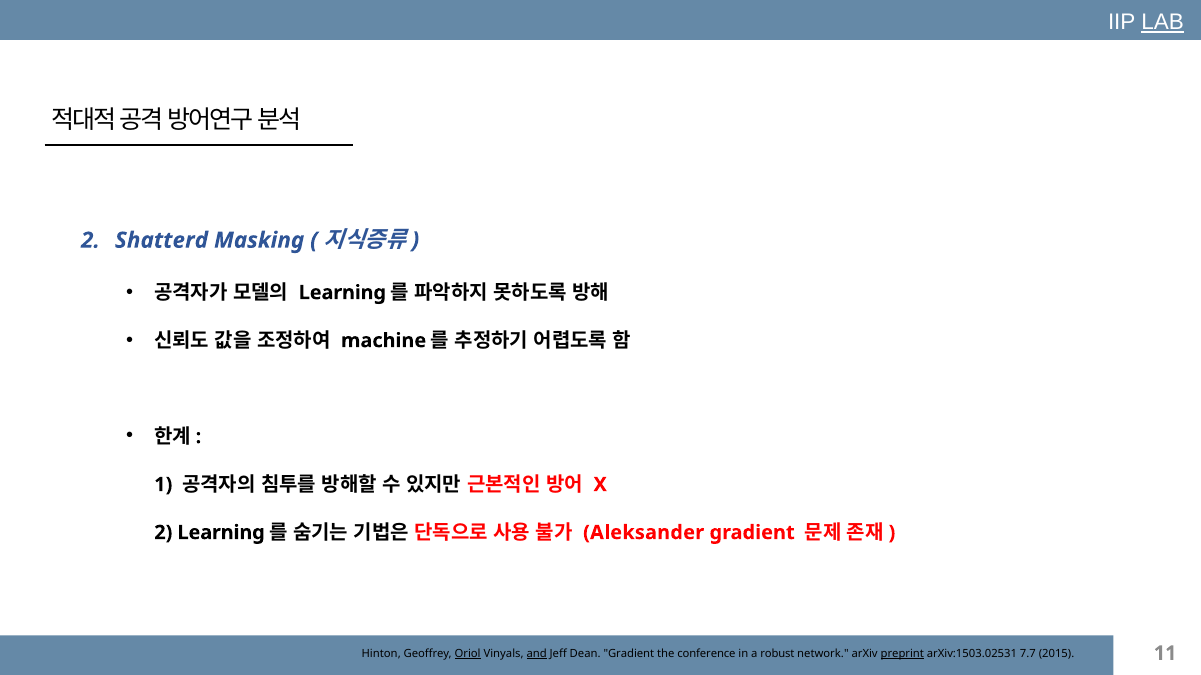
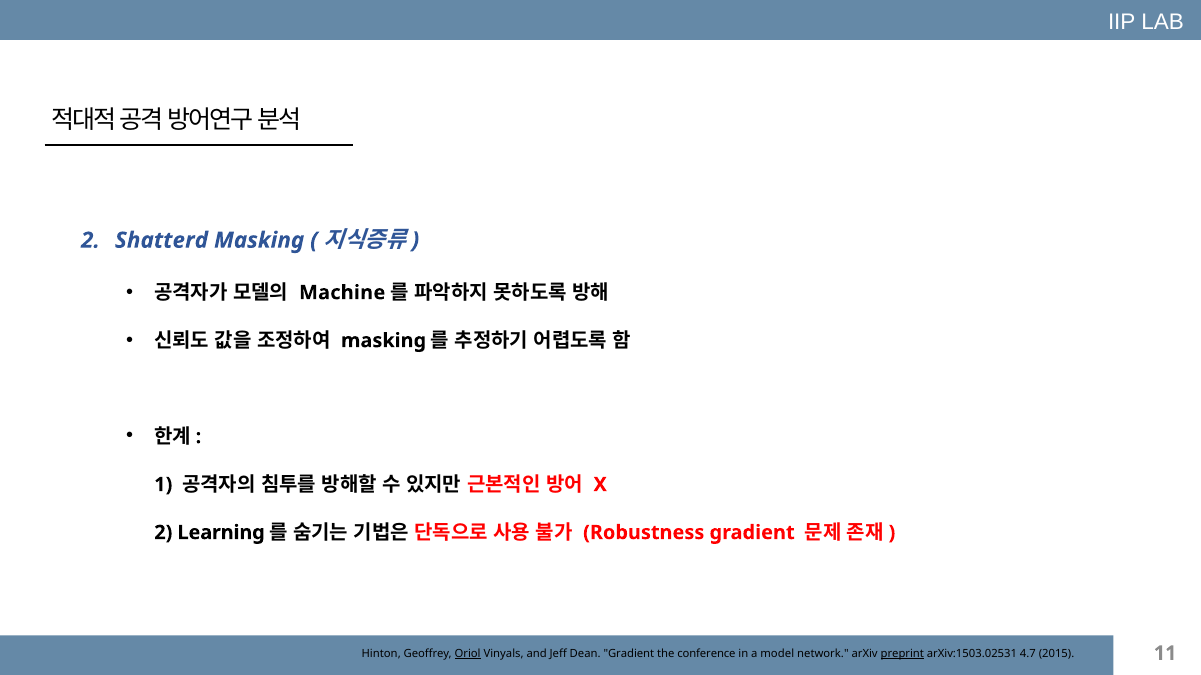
LAB underline: present -> none (1163, 22)
Learning: Learning -> Machine (342, 293)
machine: machine -> masking (384, 341)
Aleksander: Aleksander -> Robustness (644, 533)
and underline: present -> none (537, 655)
robust: robust -> model (777, 655)
7.7: 7.7 -> 4.7 (1028, 655)
